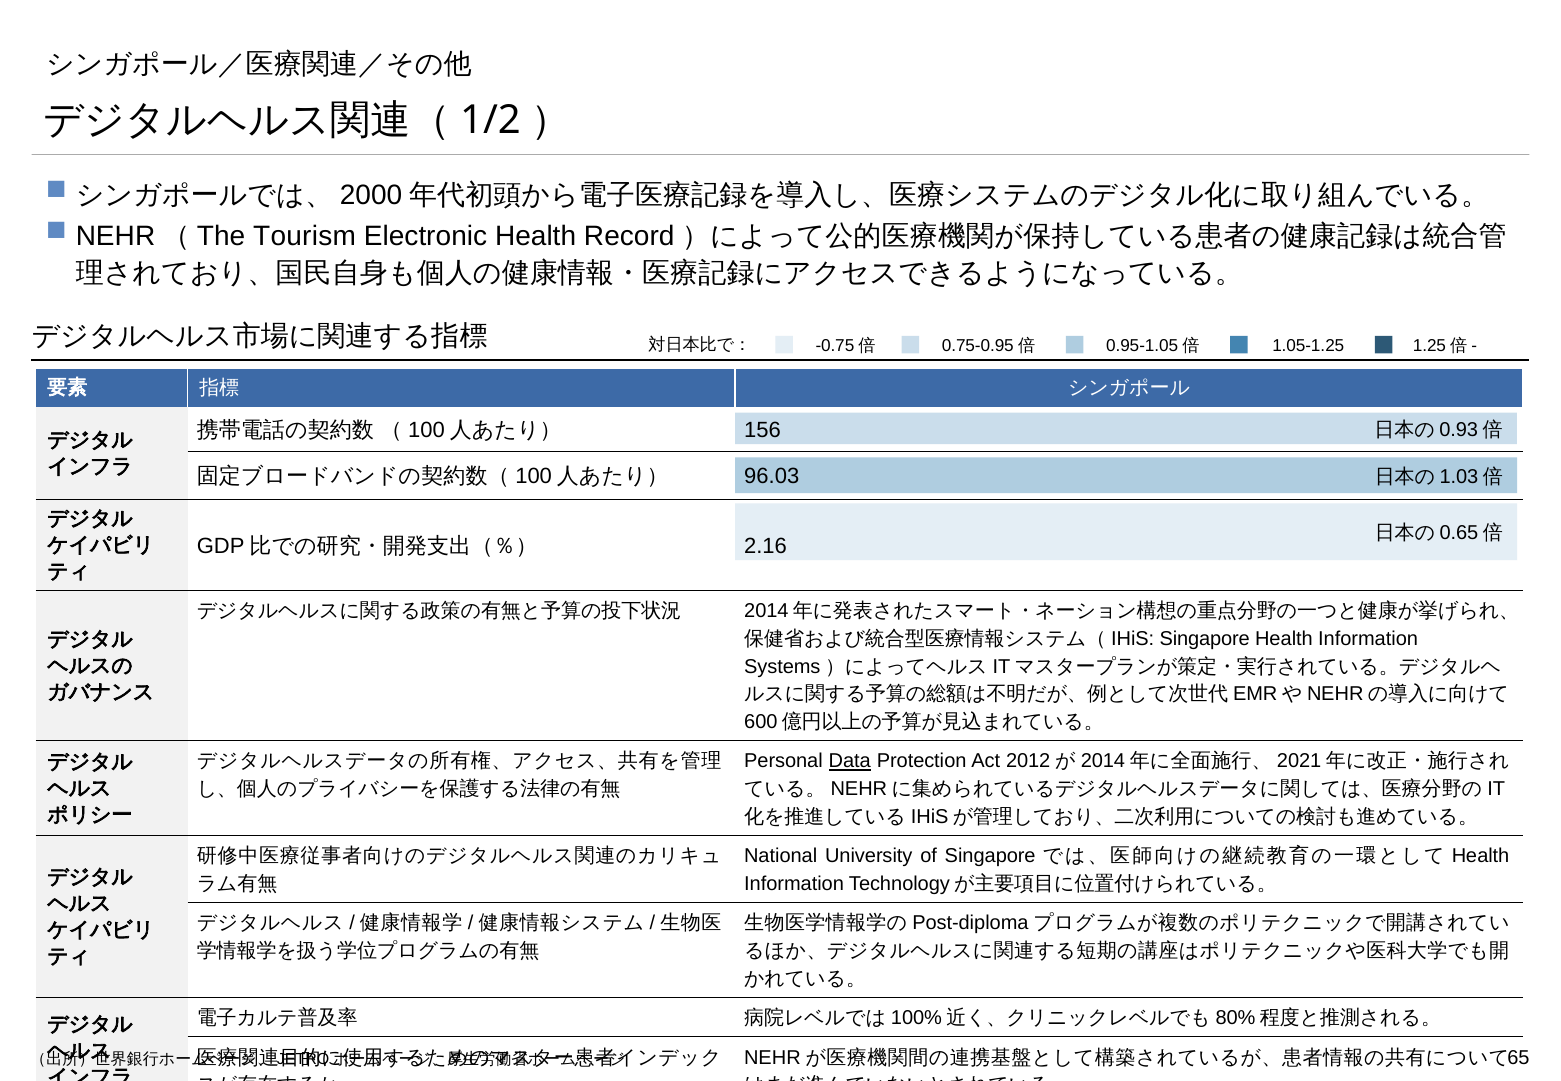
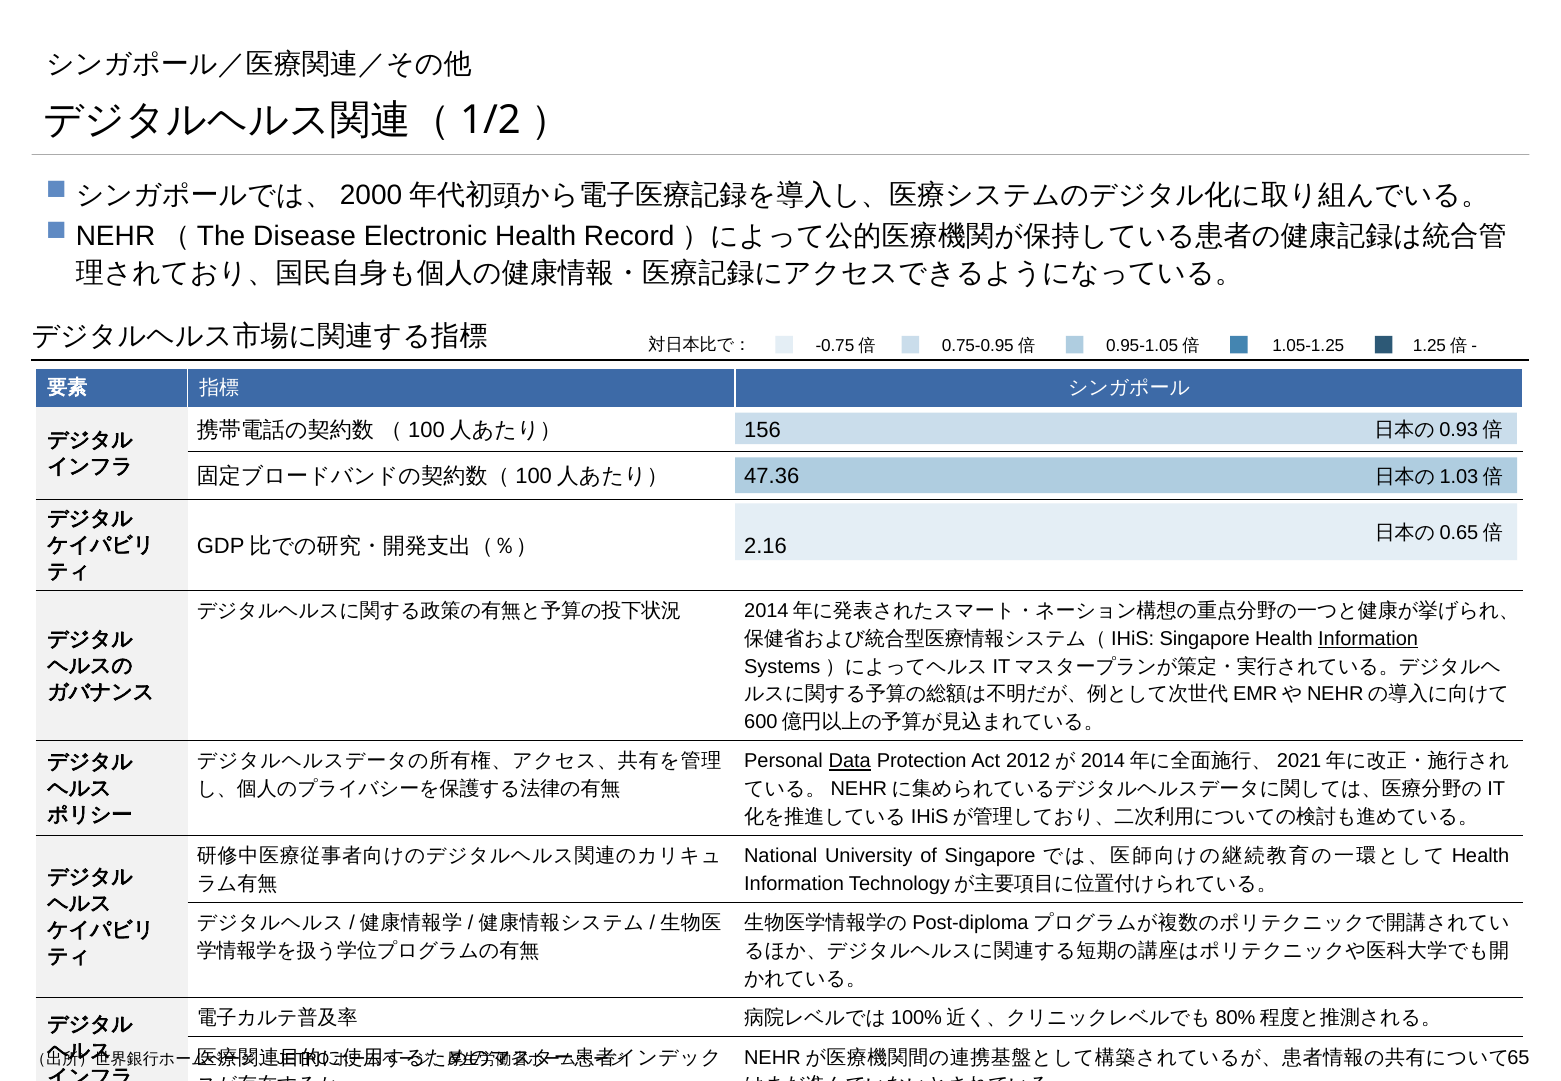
Tourism: Tourism -> Disease (305, 236)
96.03: 96.03 -> 47.36 (772, 476)
Information underline: none -> present (1368, 639)
